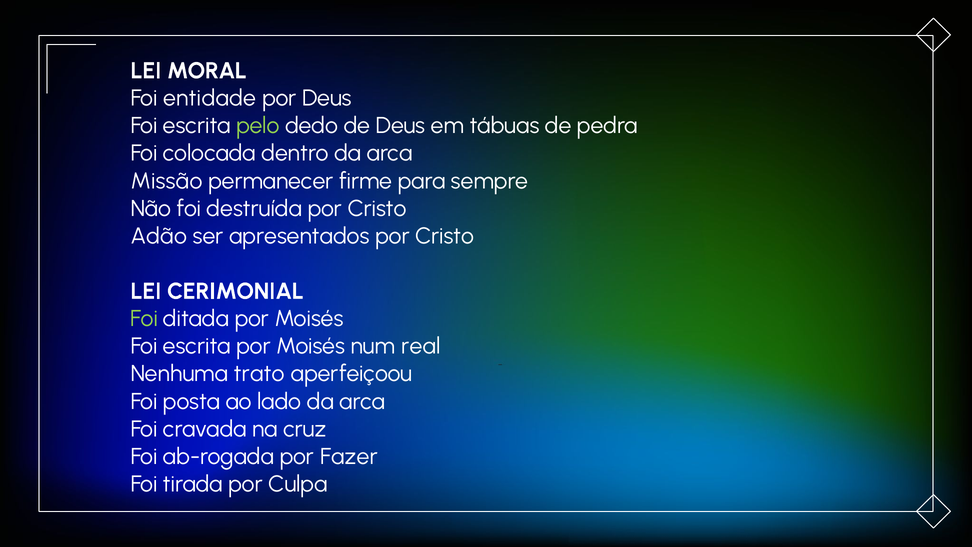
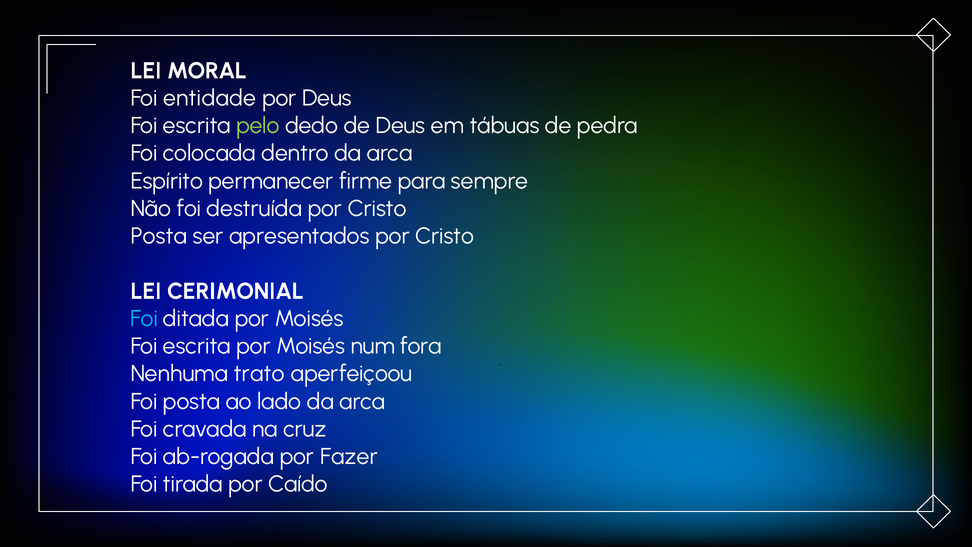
Missão: Missão -> Espírito (167, 181)
Adão: Adão -> Posta (159, 236)
Foi colour: light green -> light blue (144, 319)
real: real -> fora (421, 346)
Culpa: Culpa -> Caído (298, 484)
